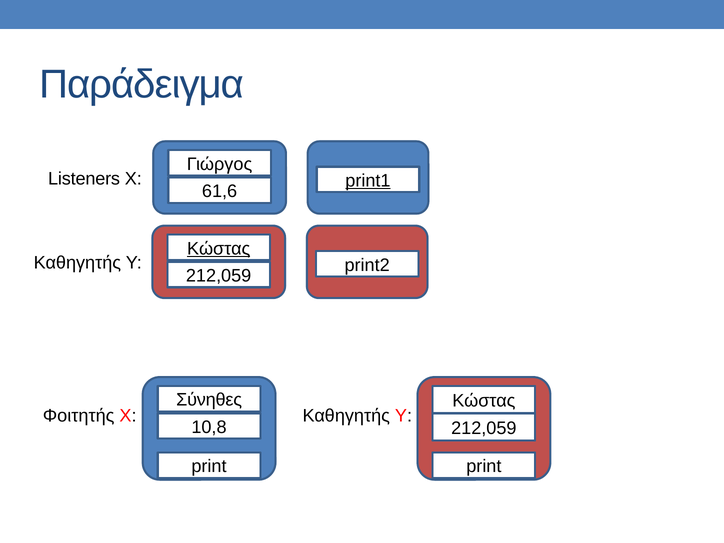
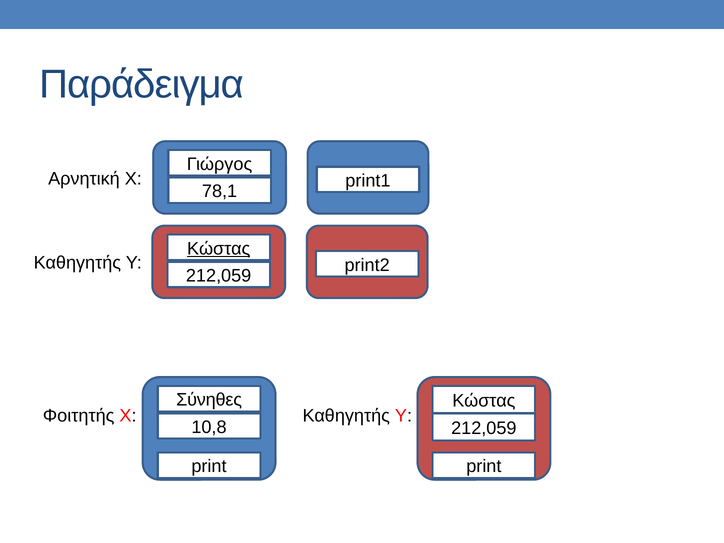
Listeners: Listeners -> Αρνητική (84, 179)
print1 underline: present -> none (368, 181)
61,6: 61,6 -> 78,1 (220, 191)
